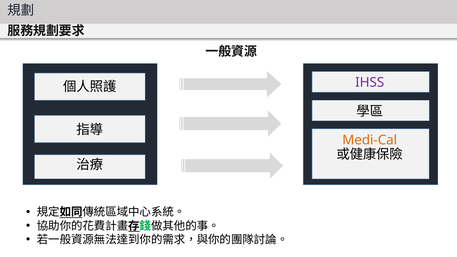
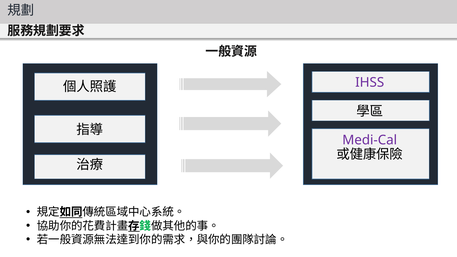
Medi-Cal colour: orange -> purple (370, 140)
